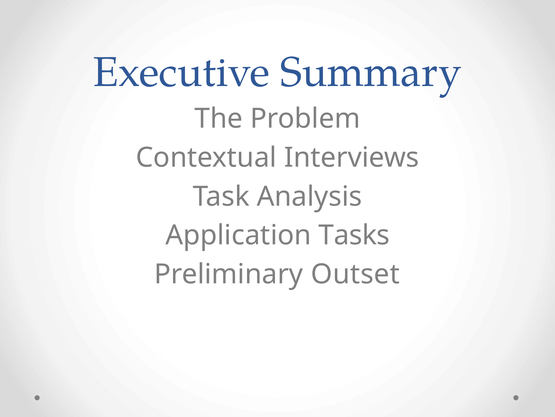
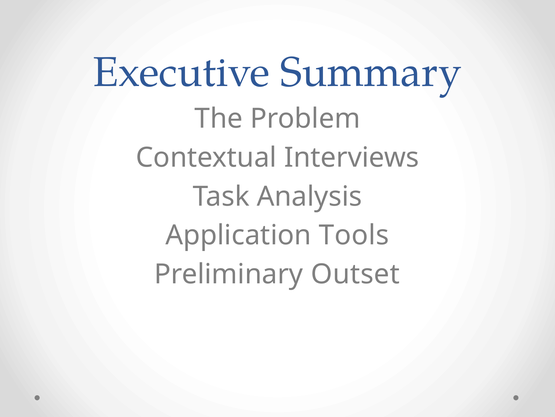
Tasks: Tasks -> Tools (354, 235)
